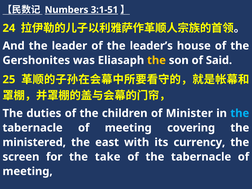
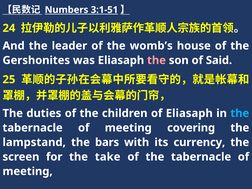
leader’s: leader’s -> womb’s (151, 46)
the colour: yellow -> pink (156, 60)
of Minister: Minister -> Eliasaph (189, 113)
ministered: ministered -> lampstand (34, 142)
east: east -> bars (107, 142)
